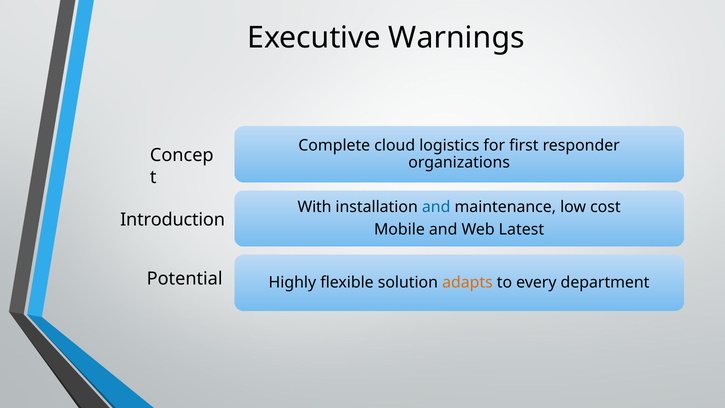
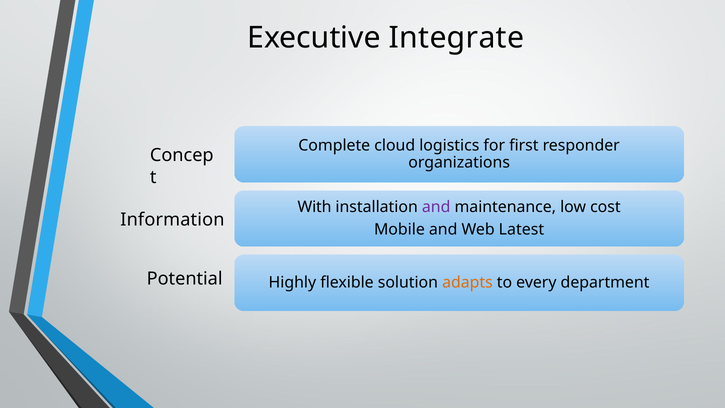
Warnings: Warnings -> Integrate (456, 38)
and colour: blue -> purple (436, 207)
Introduction: Introduction -> Information (172, 219)
